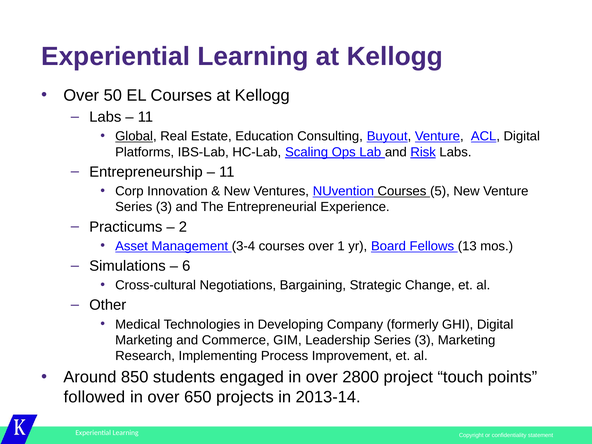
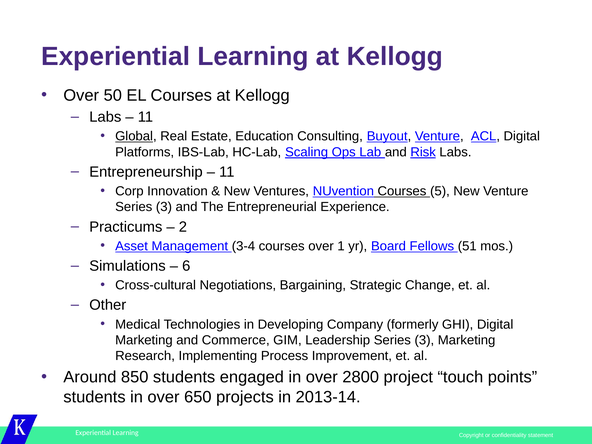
13: 13 -> 51 (467, 246)
followed: followed -> students (94, 397)
